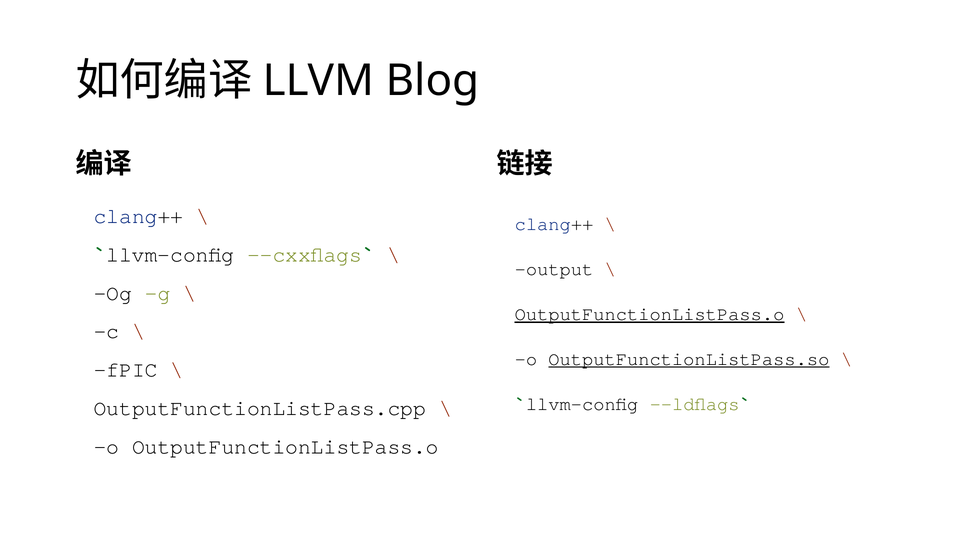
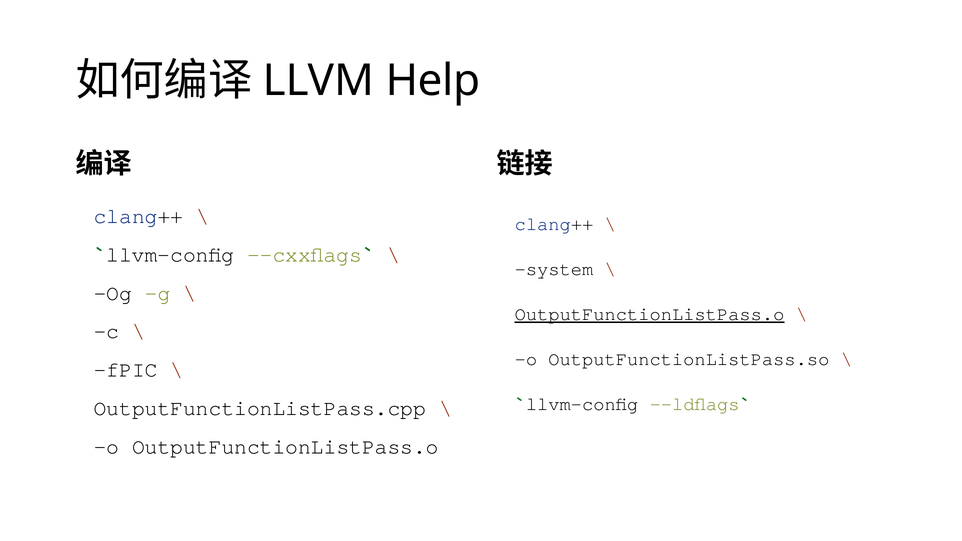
Blog: Blog -> Help (433, 81)
output: output -> system (554, 269)
OutputFunctionListPass.so underline: present -> none (689, 359)
